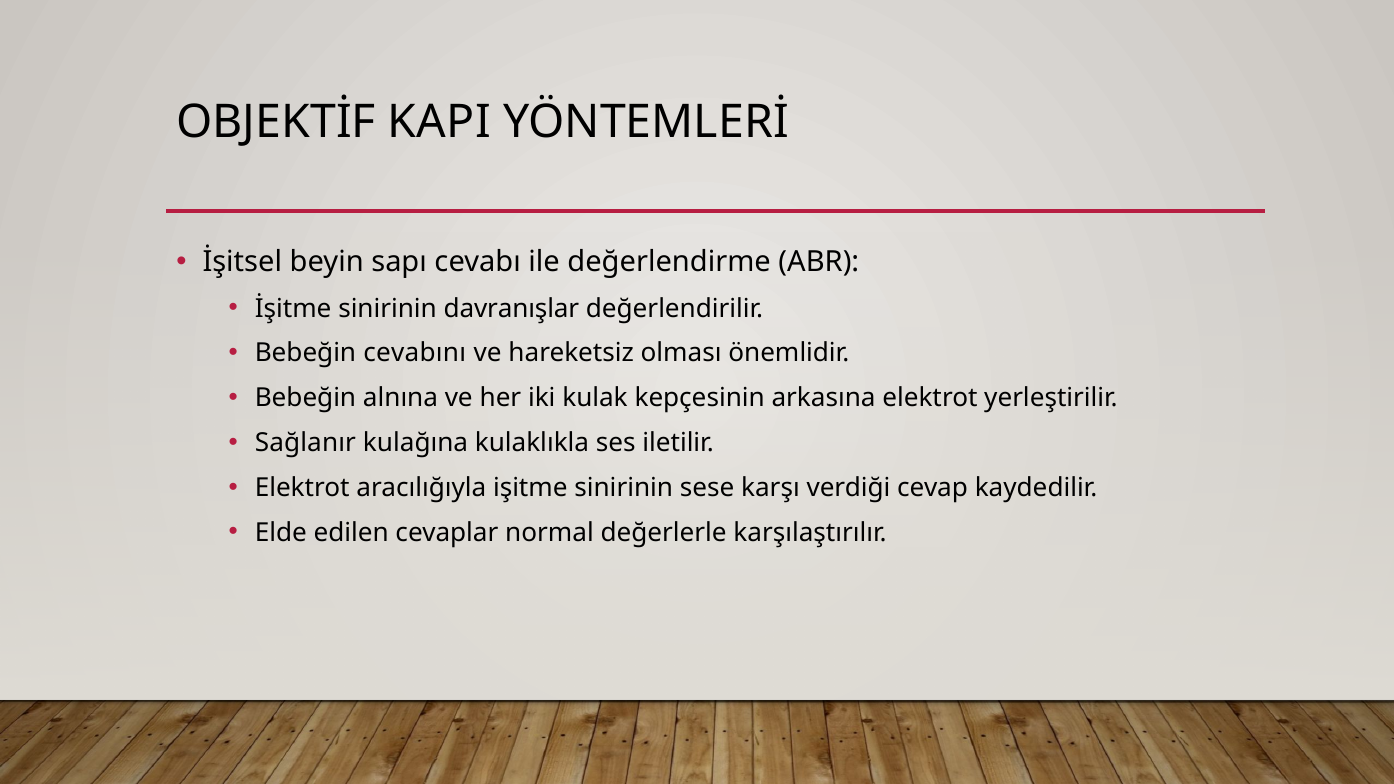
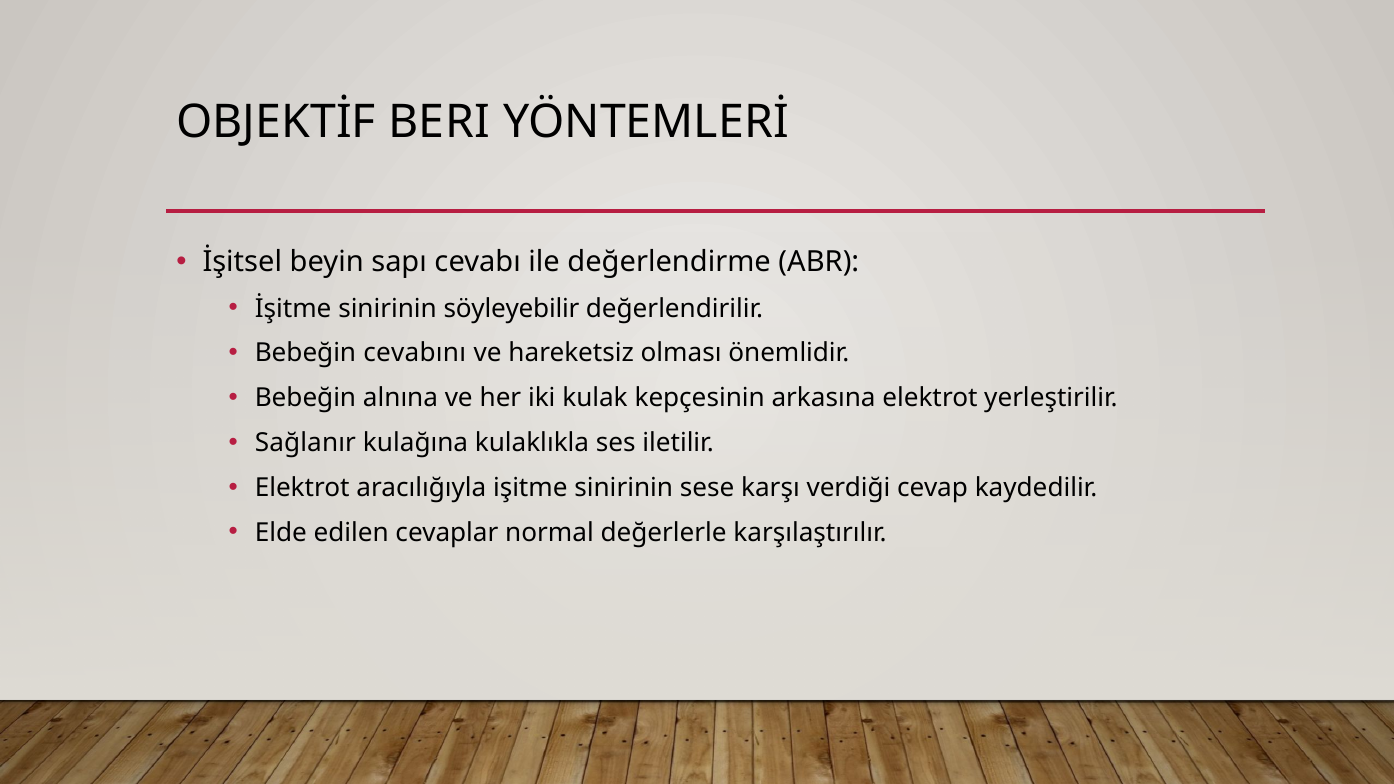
KAPI: KAPI -> BERI (439, 122)
davranışlar: davranışlar -> söyleyebilir (511, 309)
